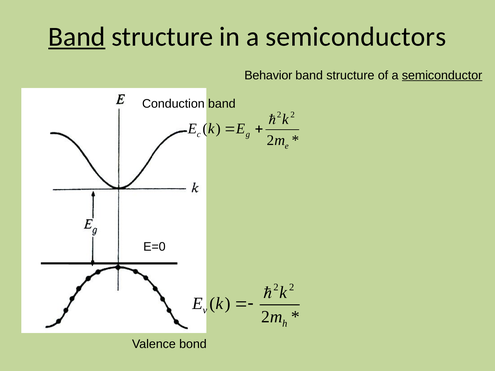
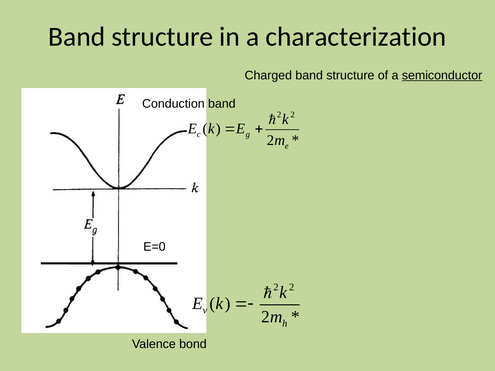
Band underline: present -> none (77, 37)
semiconductors: semiconductors -> characterization (356, 37)
Behavior: Behavior -> Charged (268, 76)
